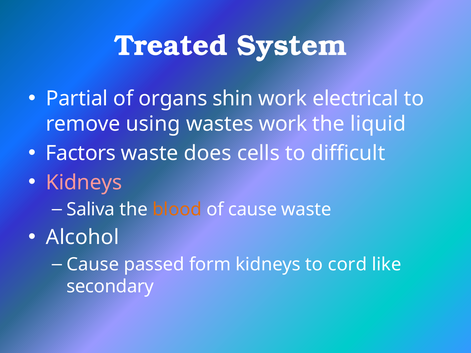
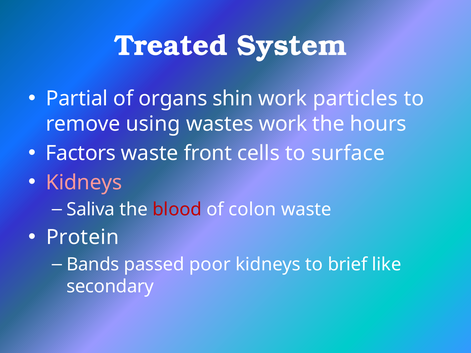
electrical: electrical -> particles (355, 99)
liquid: liquid -> hours (378, 124)
does: does -> front (208, 153)
difficult: difficult -> surface (348, 153)
blood colour: orange -> red (177, 210)
of cause: cause -> colon (252, 210)
Alcohol: Alcohol -> Protein (82, 238)
Cause: Cause -> Bands (93, 265)
form: form -> poor (210, 265)
cord: cord -> brief (348, 265)
